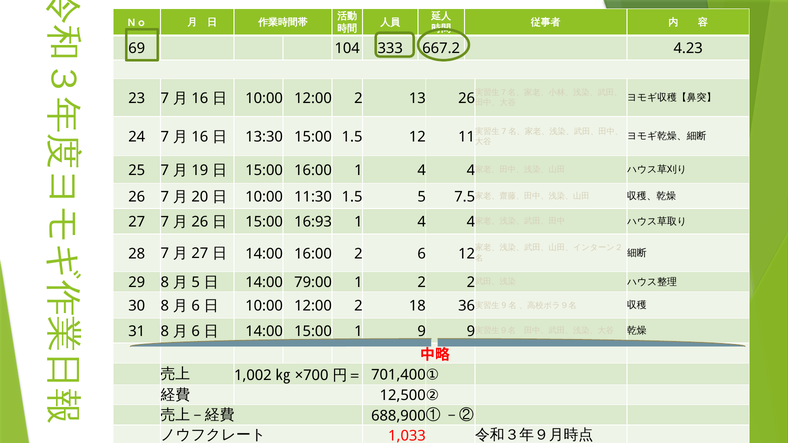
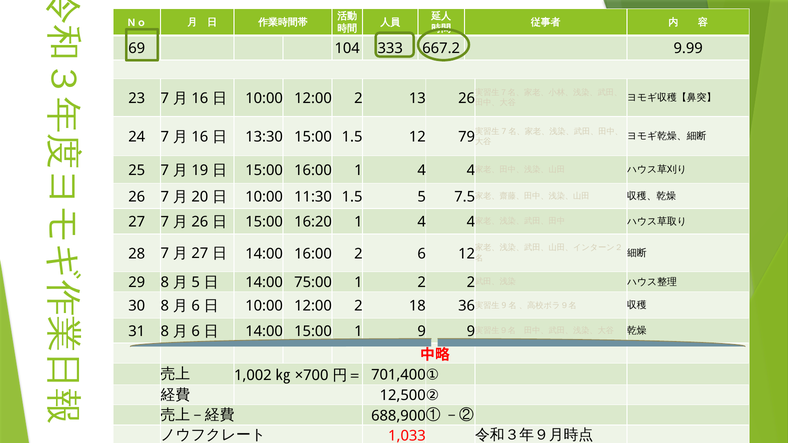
4.23: 4.23 -> 9.99 (688, 49)
11: 11 -> 79 (467, 137)
16:93: 16:93 -> 16:20 (313, 222)
79:00: 79:00 -> 75:00 (313, 283)
